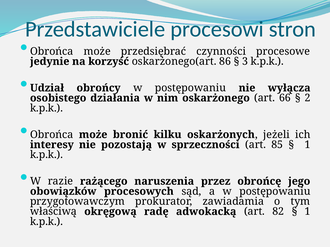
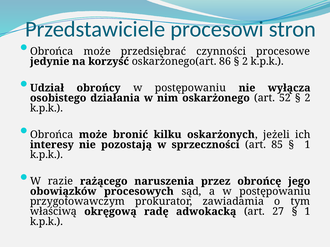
3: 3 -> 2 (245, 62)
66: 66 -> 52 (285, 98)
82: 82 -> 27 (278, 212)
